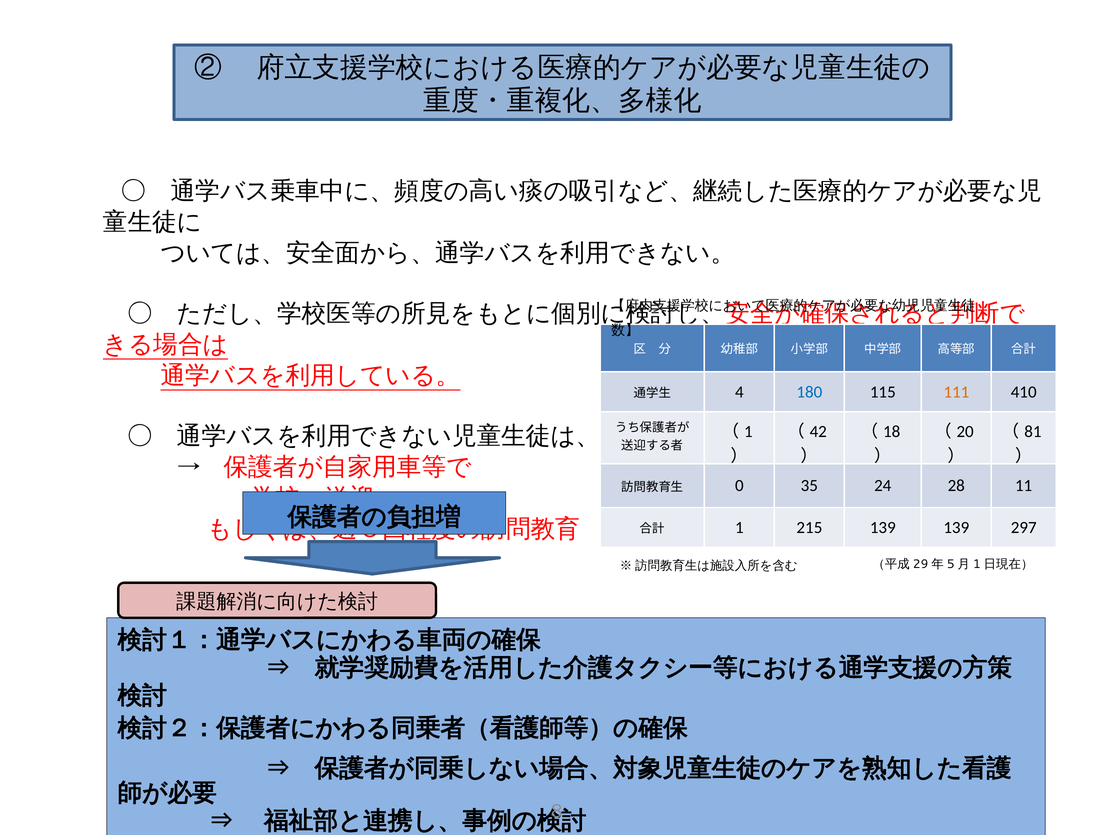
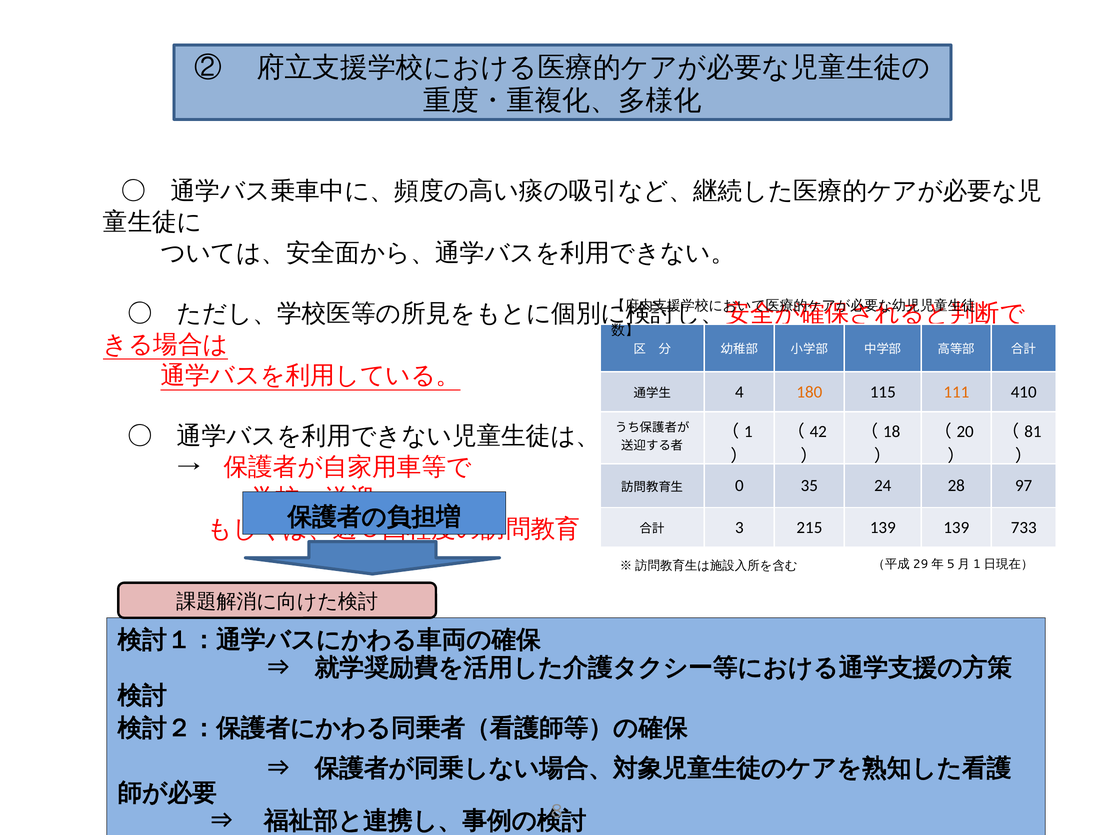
180 colour: blue -> orange (809, 392)
11: 11 -> 97 (1024, 486)
1: 1 -> 3 (739, 527)
297: 297 -> 733 (1024, 527)
